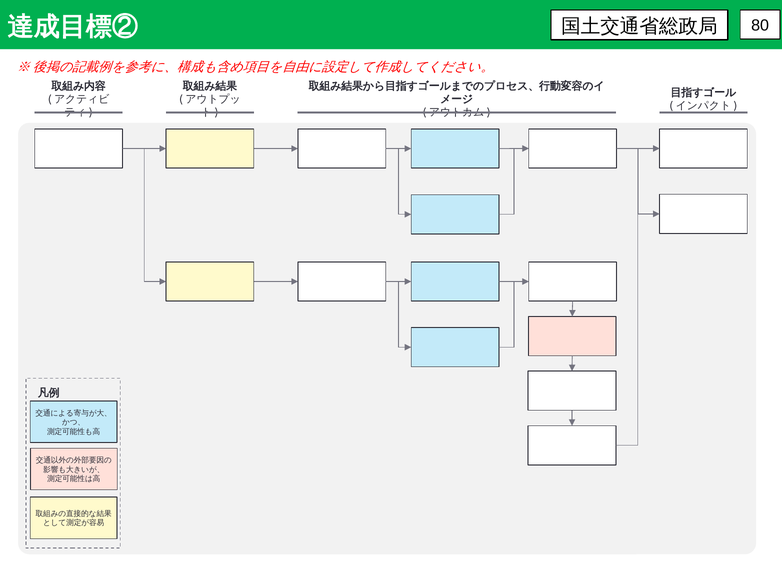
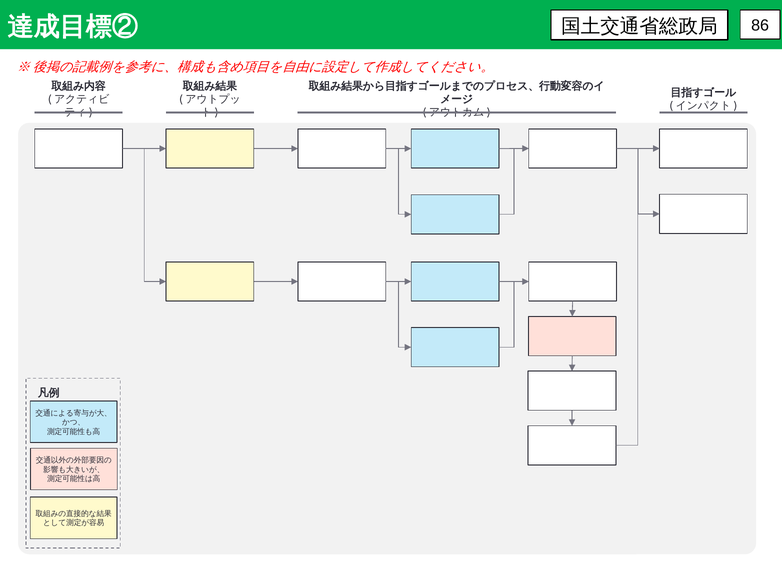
80: 80 -> 86 (760, 26)
